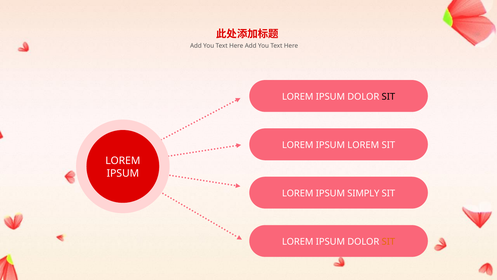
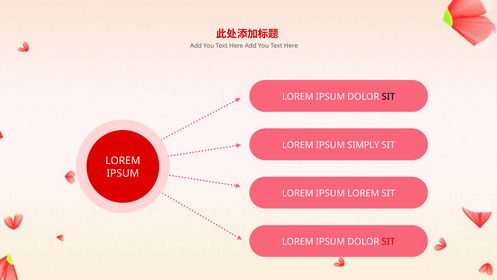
IPSUM LOREM: LOREM -> SIMPLY (363, 145)
IPSUM SIMPLY: SIMPLY -> LOREM (363, 193)
SIT colour: orange -> red (388, 241)
